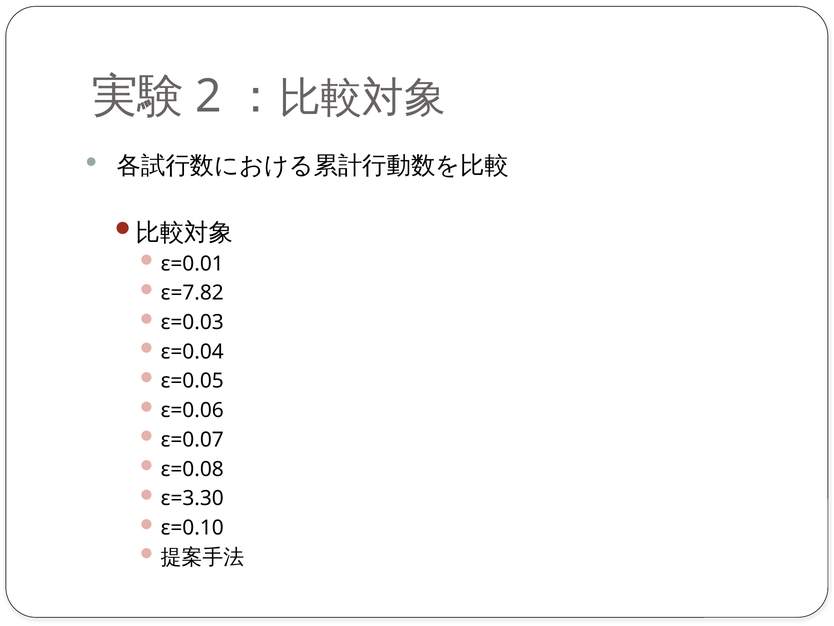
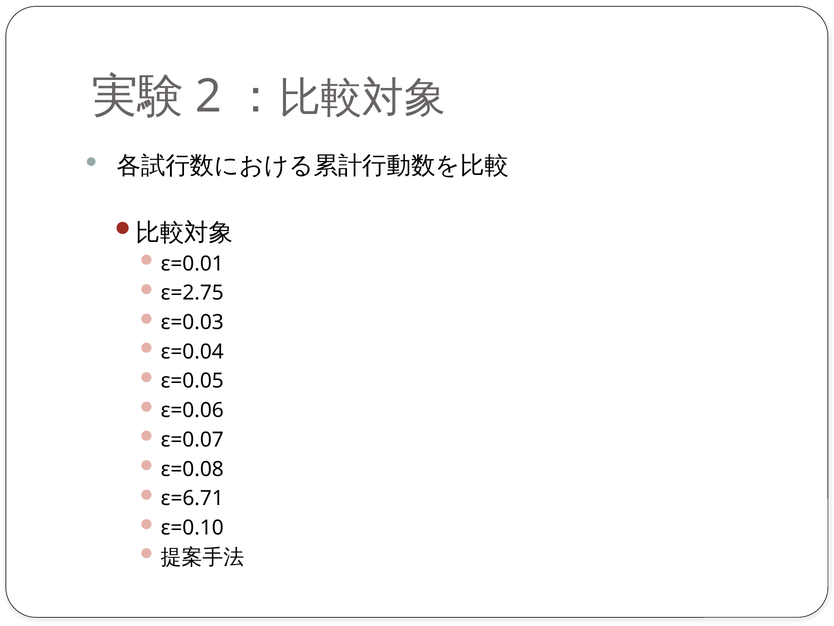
ε=7.82: ε=7.82 -> ε=2.75 (192, 293)
ε=3.30: ε=3.30 -> ε=6.71 (192, 498)
